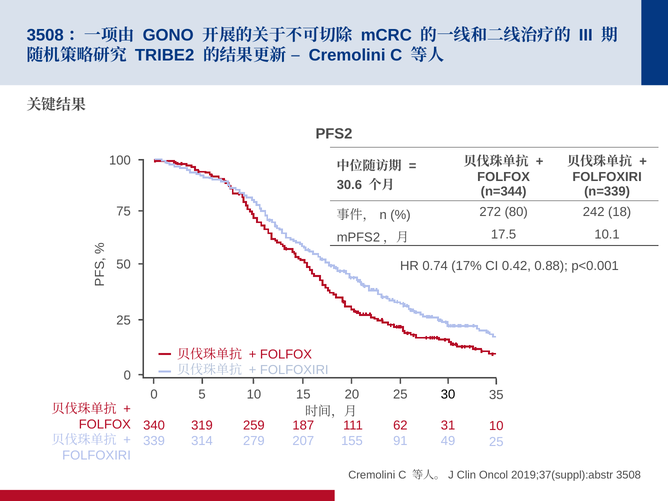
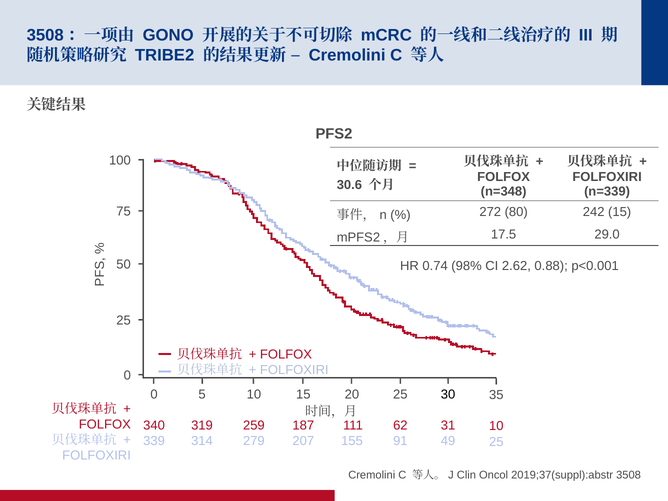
n=344: n=344 -> n=348 (504, 192)
242 18: 18 -> 15 (620, 212)
10.1: 10.1 -> 29.0 (607, 235)
17%: 17% -> 98% (467, 266)
0.42: 0.42 -> 2.62 (516, 266)
